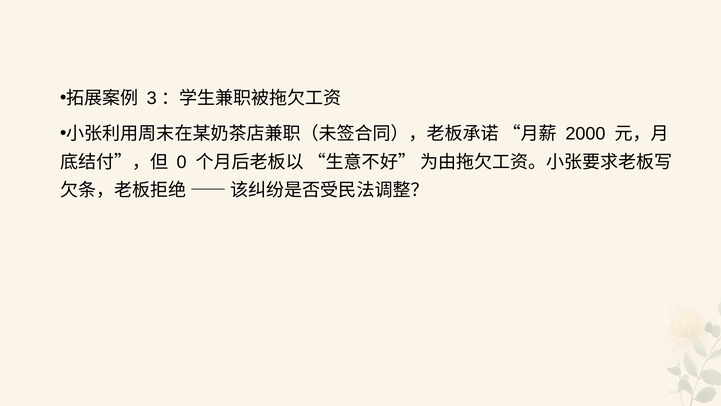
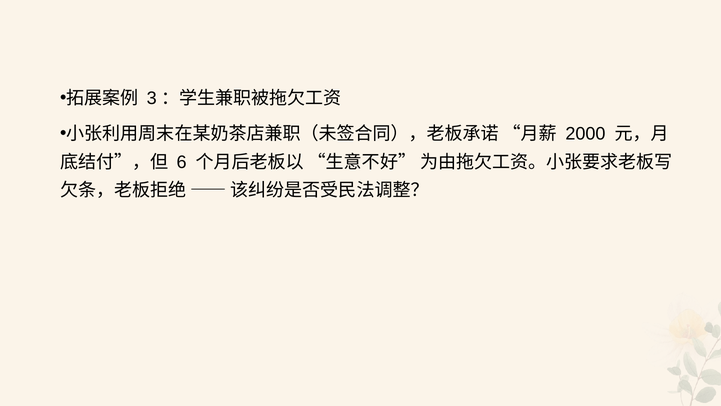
0: 0 -> 6 (182, 162)
